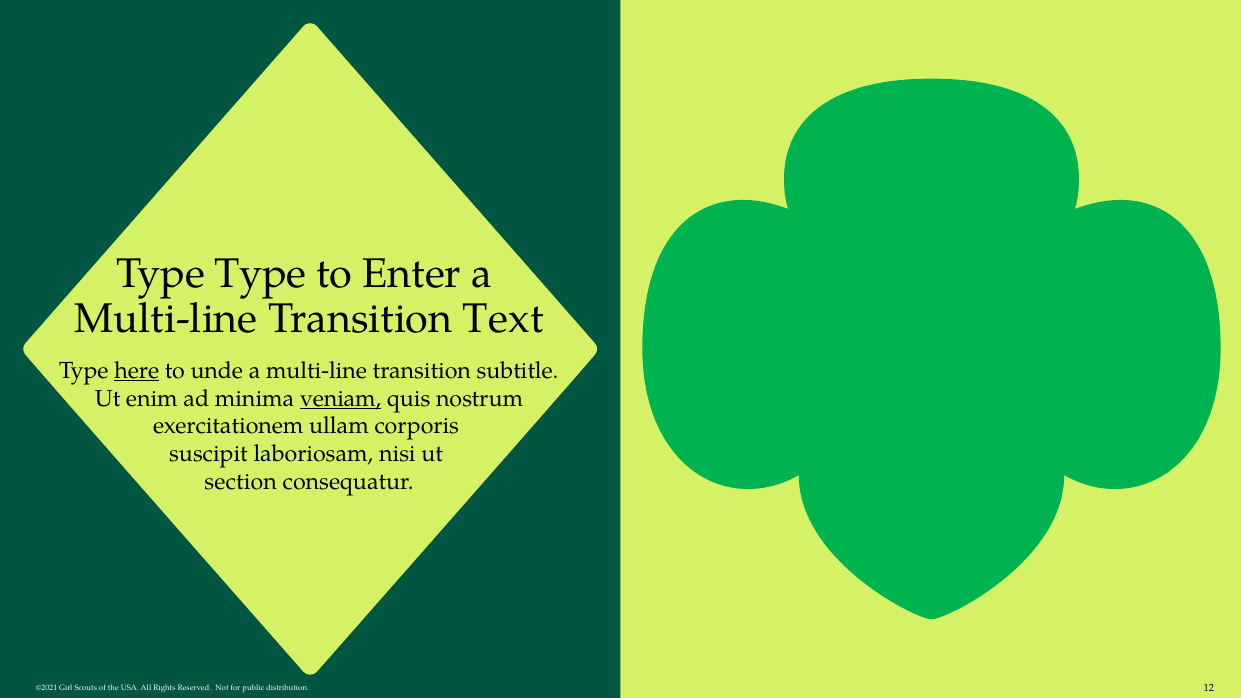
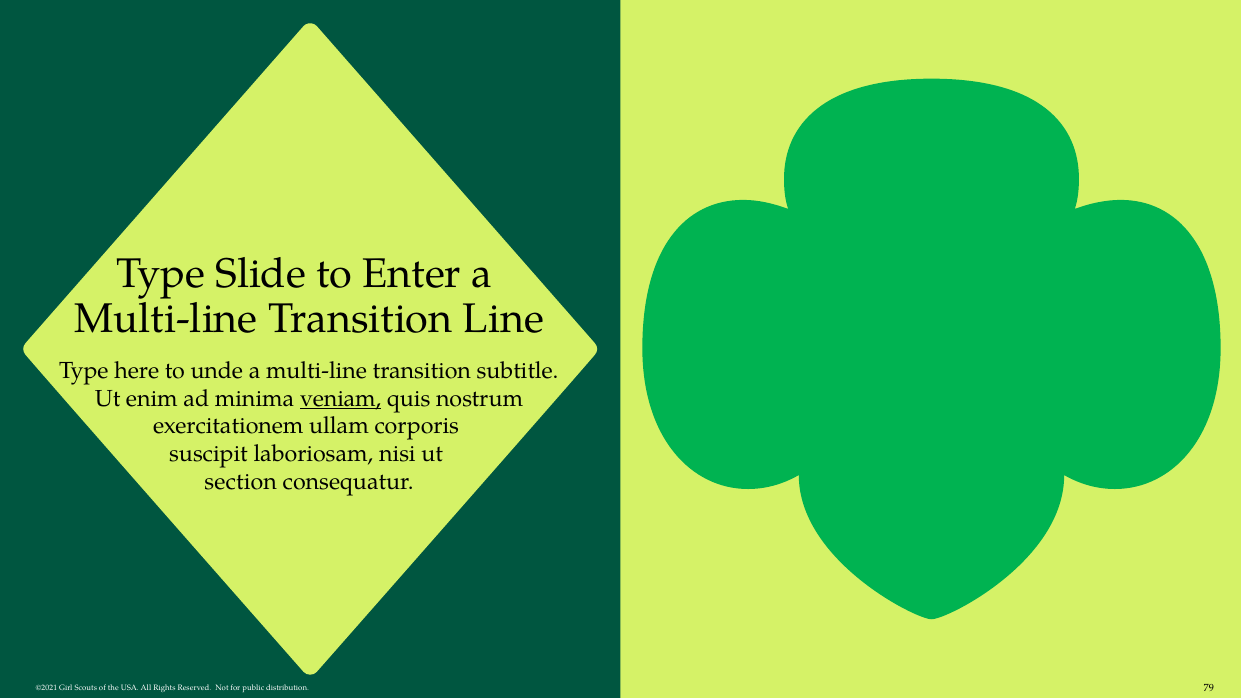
Type Type: Type -> Slide (261, 274)
Text: Text -> Line (504, 319)
here underline: present -> none (137, 370)
12: 12 -> 79 (1209, 688)
